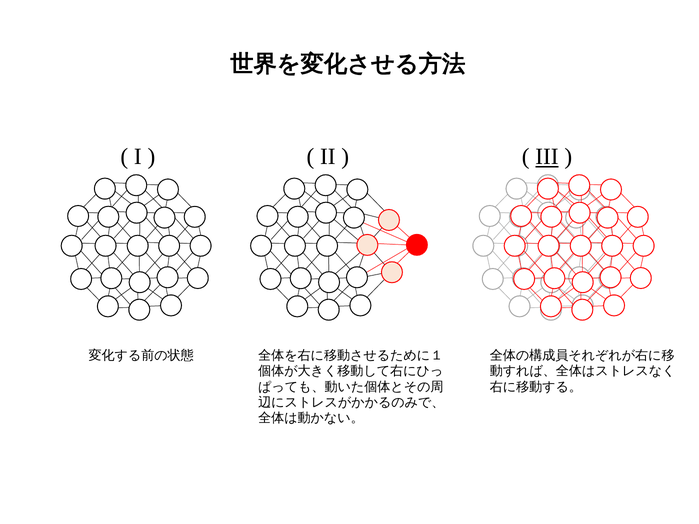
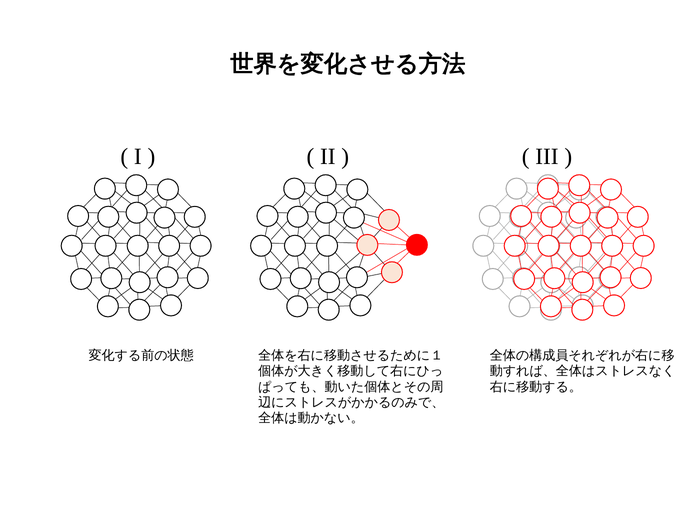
III underline: present -> none (547, 157)
